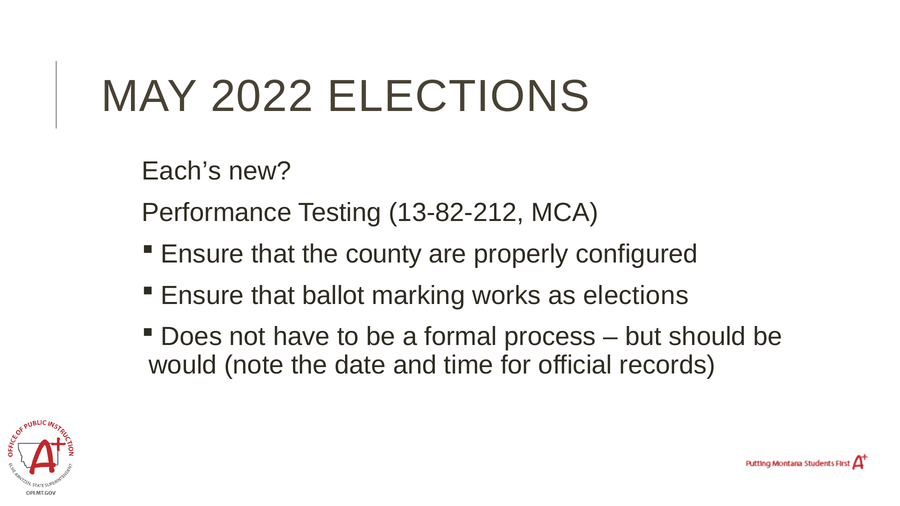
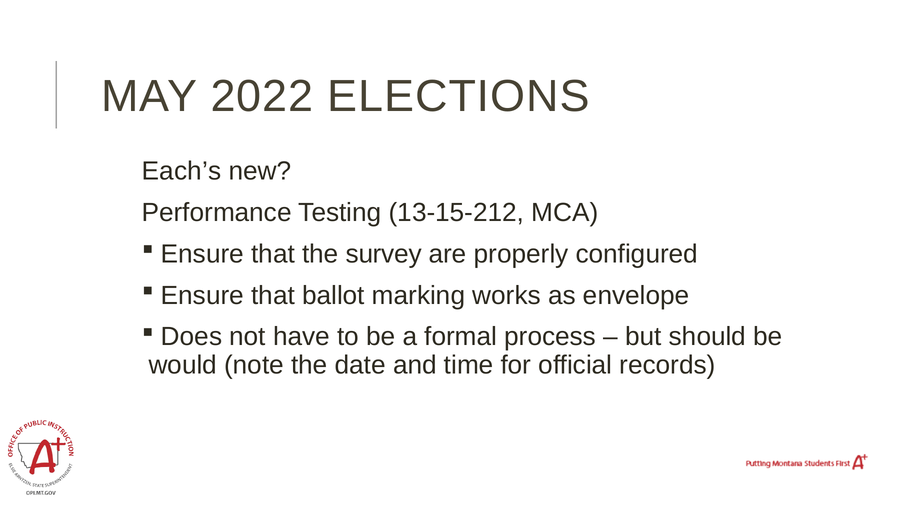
13-82-212: 13-82-212 -> 13-15-212 (456, 213)
county: county -> survey (384, 254)
as elections: elections -> envelope (636, 296)
